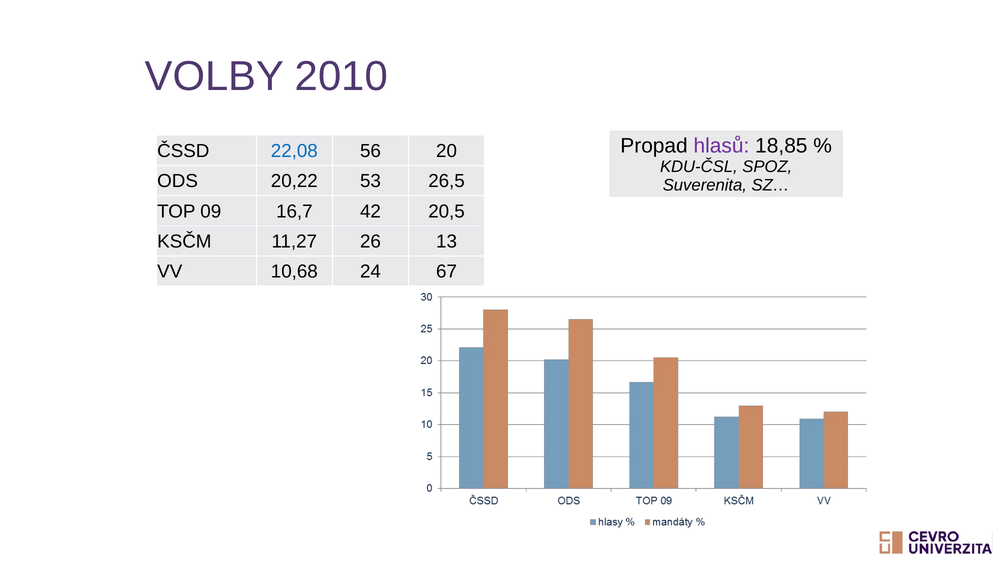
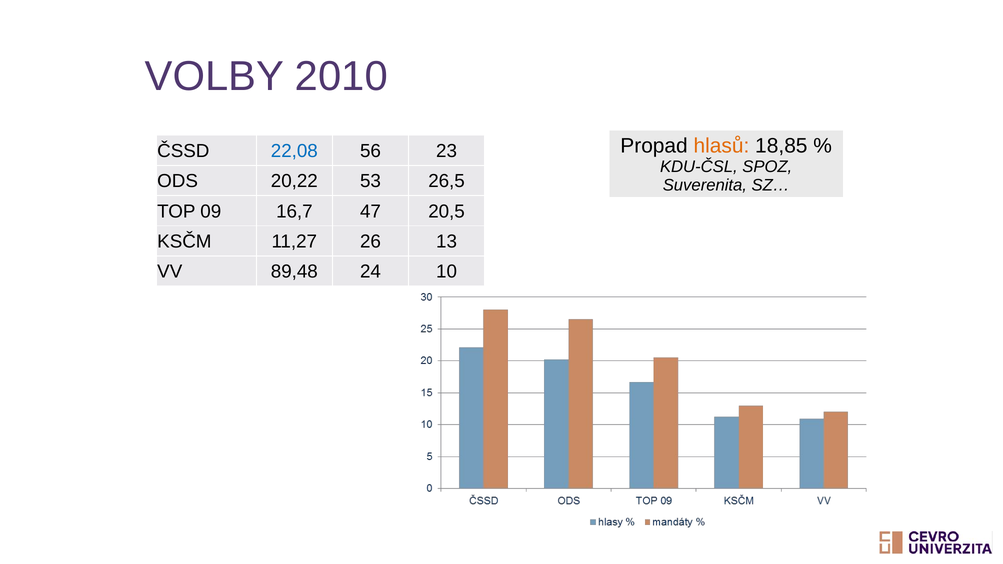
hlasů colour: purple -> orange (721, 146)
20: 20 -> 23 (447, 151)
42: 42 -> 47 (370, 211)
10,68: 10,68 -> 89,48 (294, 272)
67: 67 -> 10 (447, 272)
